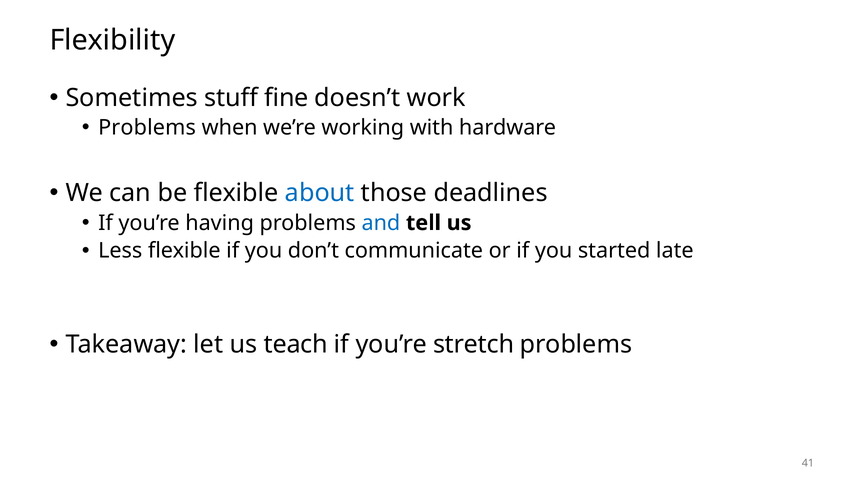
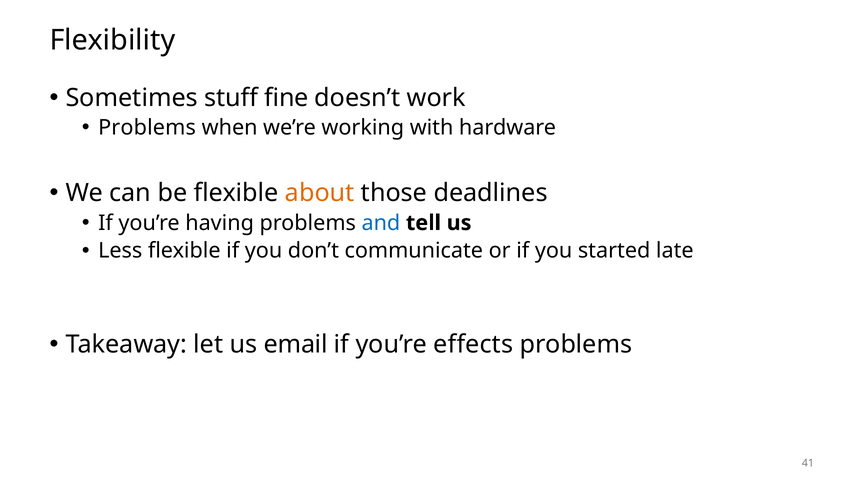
about colour: blue -> orange (320, 193)
teach: teach -> email (296, 344)
stretch: stretch -> effects (473, 344)
